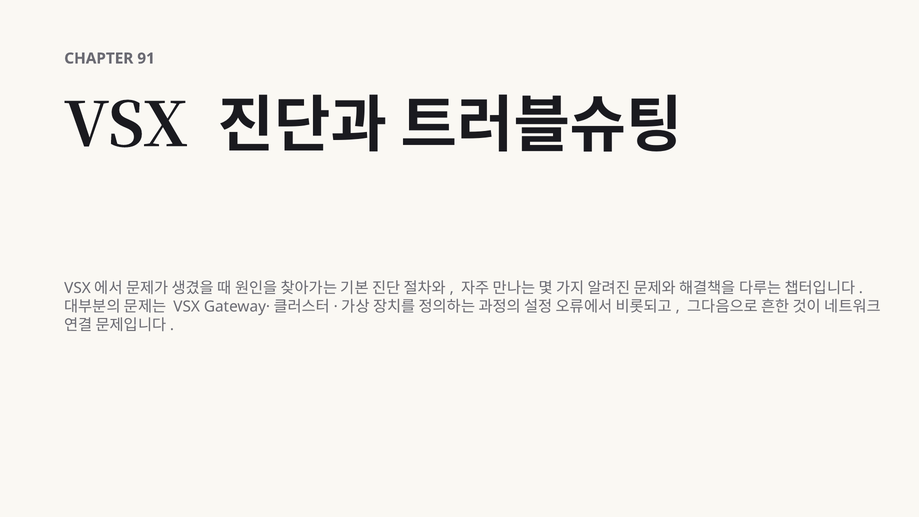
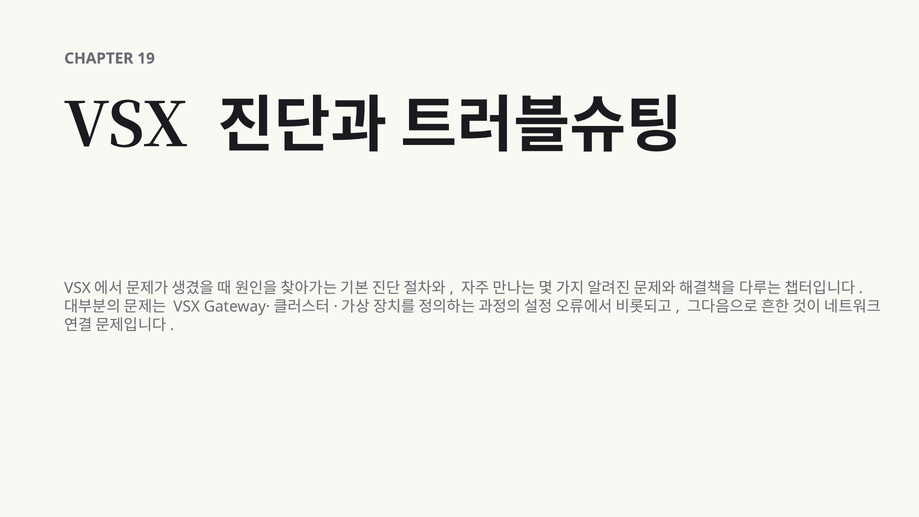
91: 91 -> 19 (146, 58)
